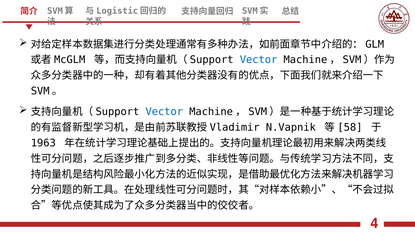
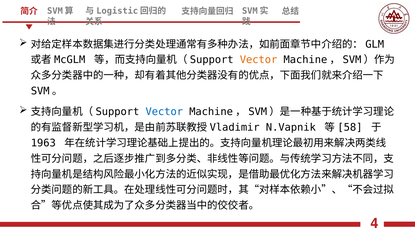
Vector colour: blue -> orange (259, 60)
